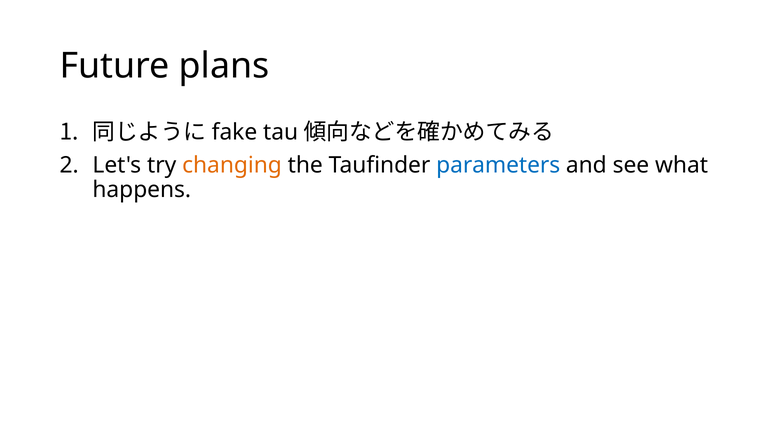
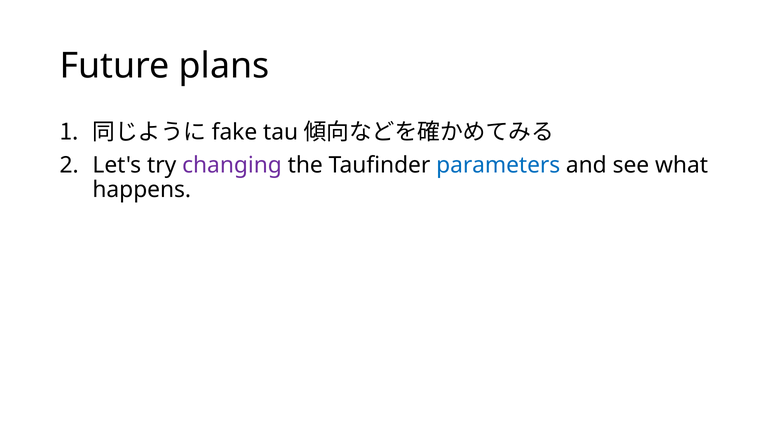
changing colour: orange -> purple (232, 165)
